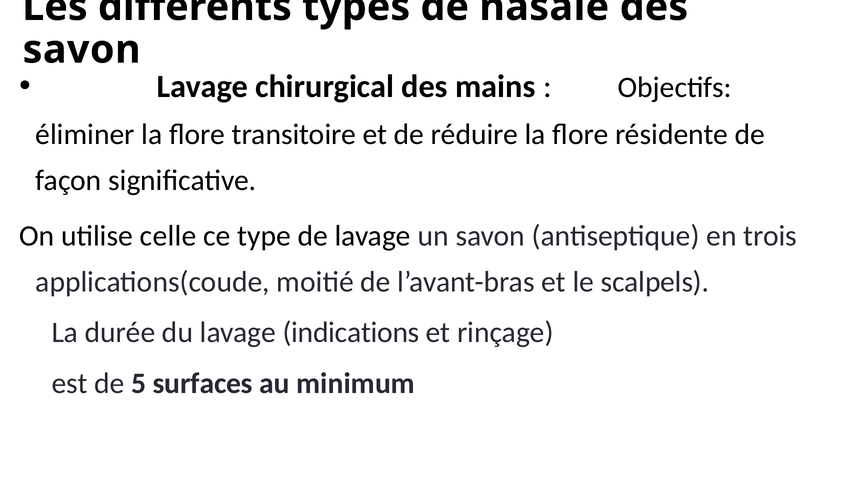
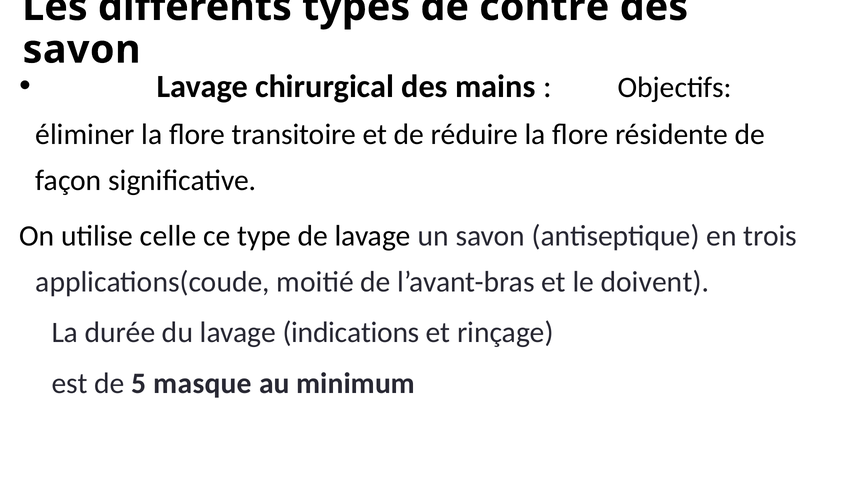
nasale: nasale -> contre (544, 7)
scalpels: scalpels -> doivent (655, 282)
surfaces: surfaces -> masque (203, 383)
